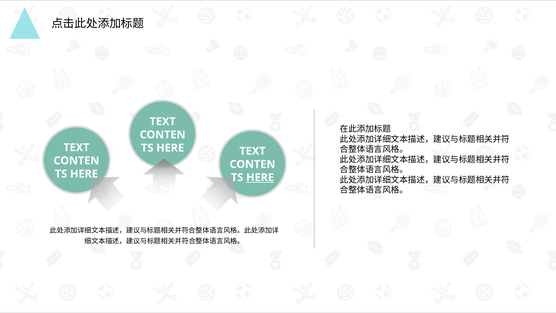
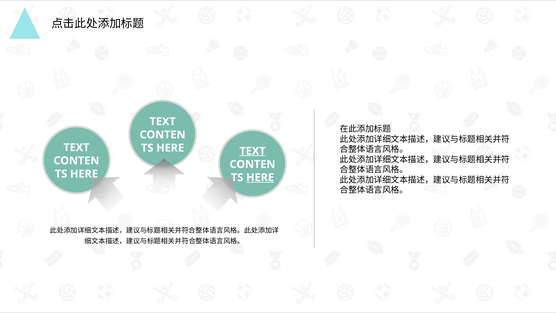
TEXT underline: none -> present (253, 151)
